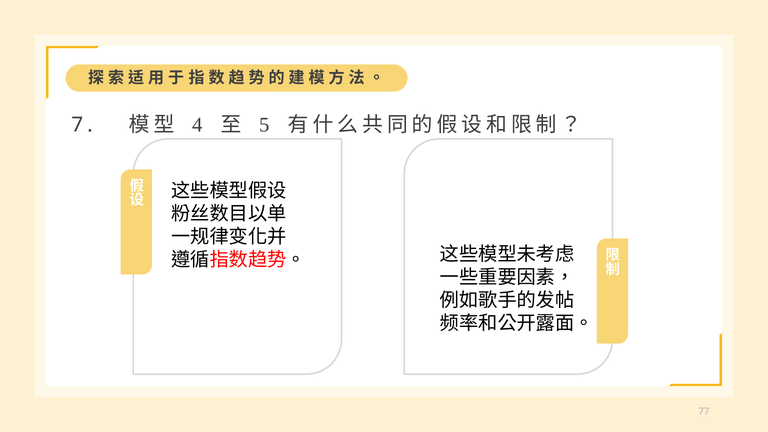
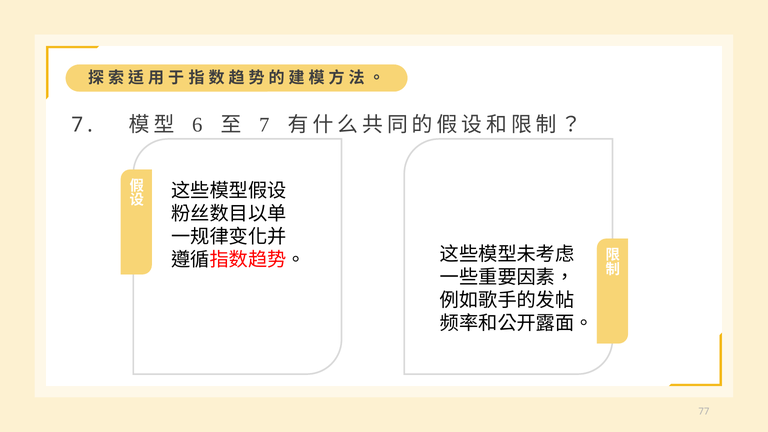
4: 4 -> 6 (197, 125)
5: 5 -> 7 (264, 125)
